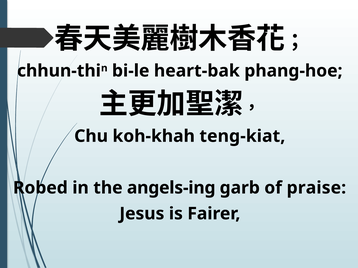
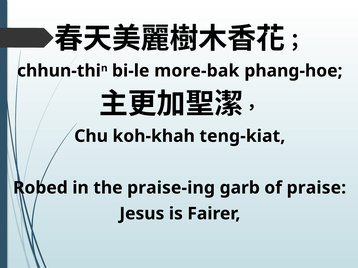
heart-bak: heart-bak -> more-bak (197, 71)
angels-ing: angels-ing -> praise-ing (171, 188)
